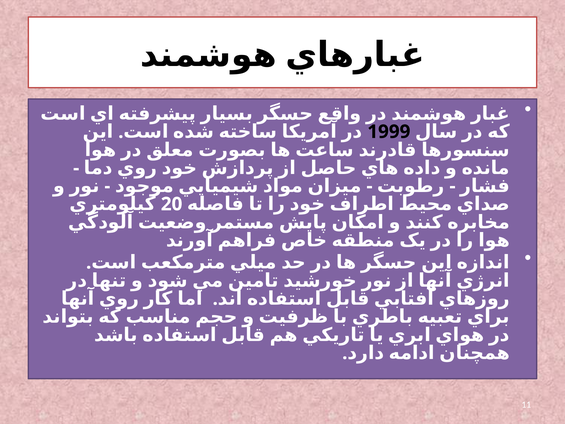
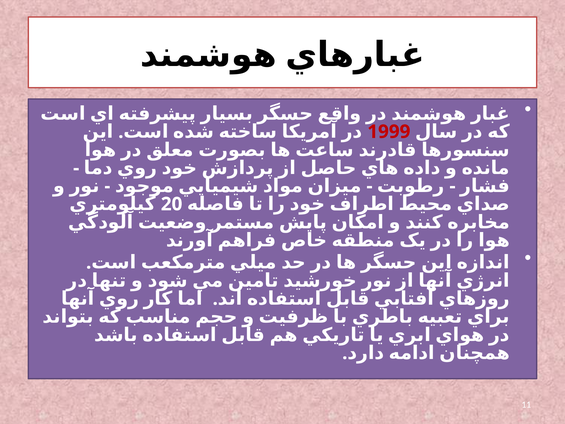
1999 colour: black -> red (389, 132)
